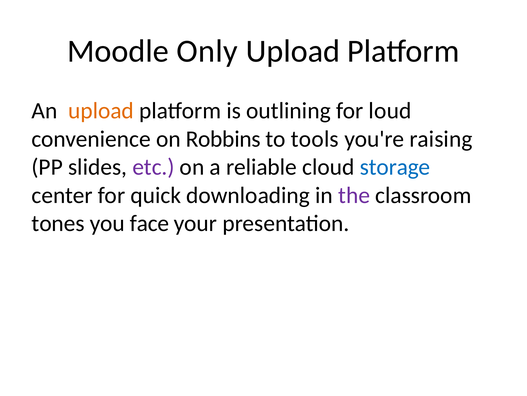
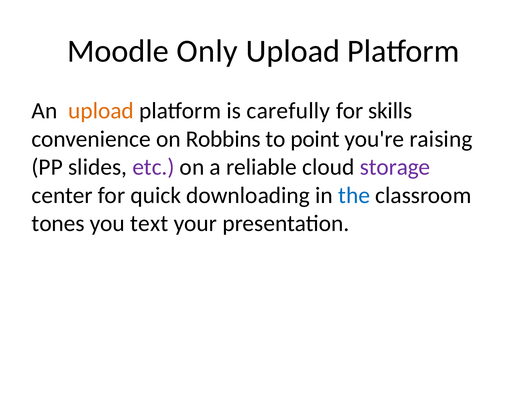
outlining: outlining -> carefully (288, 111)
loud: loud -> skills (390, 111)
tools: tools -> point (315, 139)
storage colour: blue -> purple (395, 167)
the colour: purple -> blue (354, 195)
face: face -> text (149, 223)
